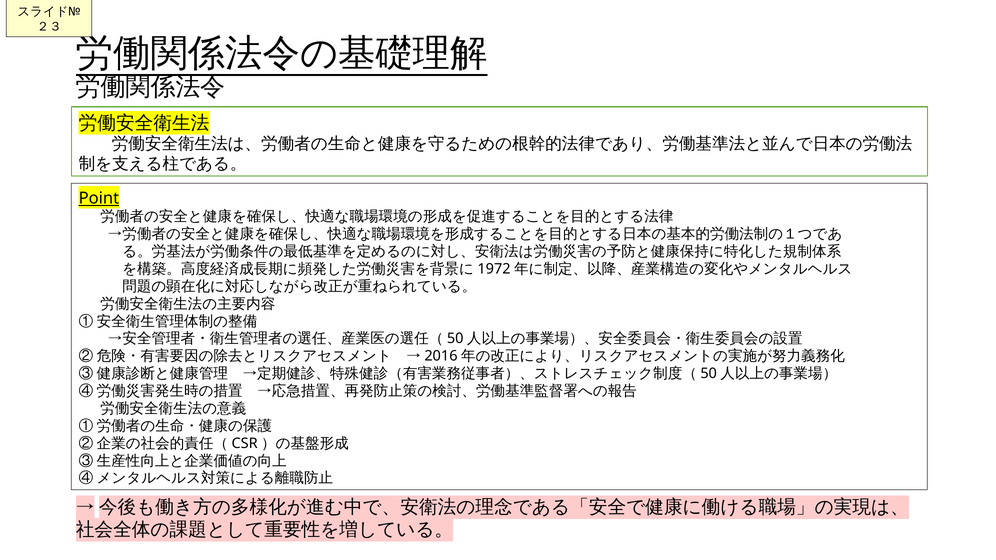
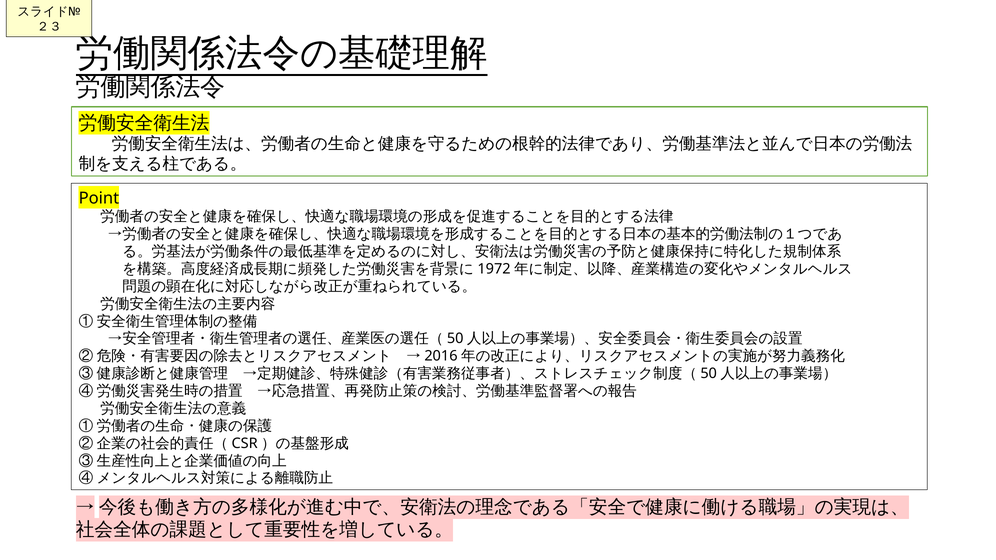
Point underline: present -> none (99, 198)
